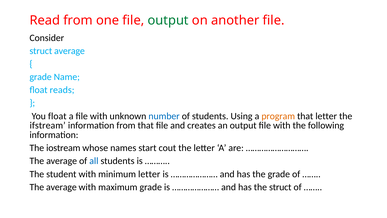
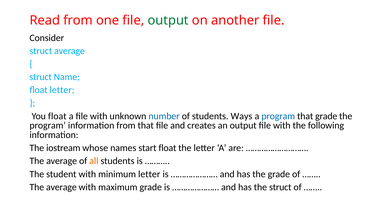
grade: grade -> struct (41, 77)
float reads: reads -> letter (62, 90)
Using: Using -> Ways (241, 116)
program colour: orange -> blue (278, 116)
that letter: letter -> grade (326, 116)
ifstream: ifstream -> program (48, 125)
start cout: cout -> float (167, 148)
all colour: blue -> orange (94, 161)
